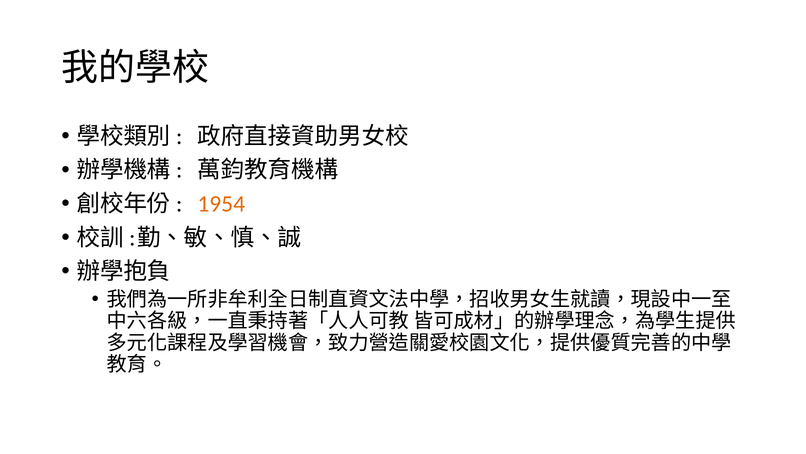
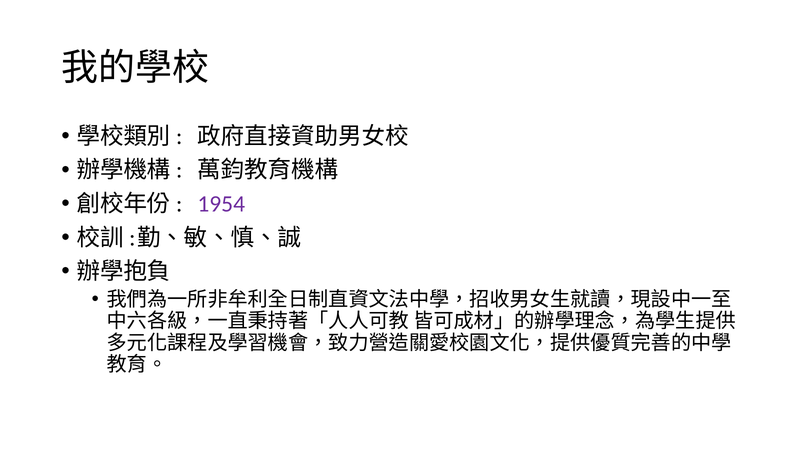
1954 colour: orange -> purple (221, 204)
